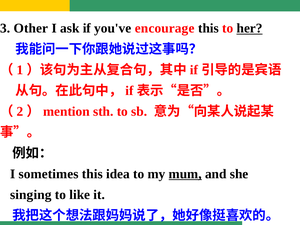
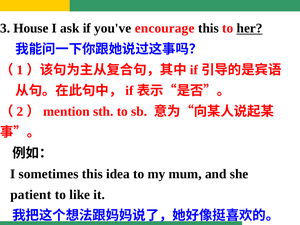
Other: Other -> House (31, 28)
mum underline: present -> none (185, 174)
singing: singing -> patient (31, 195)
